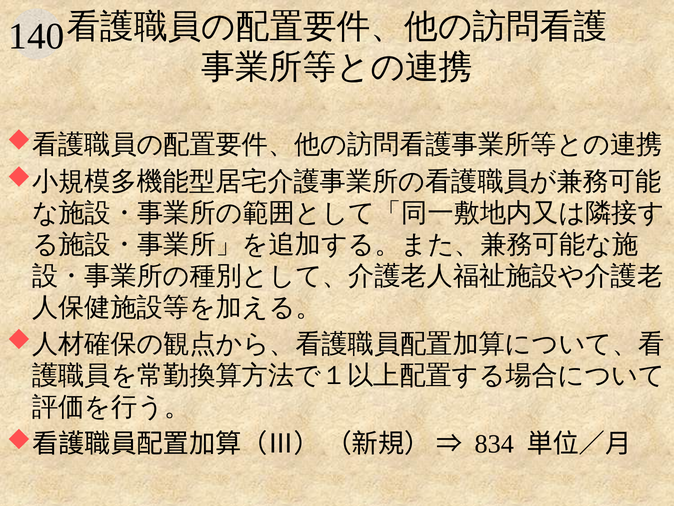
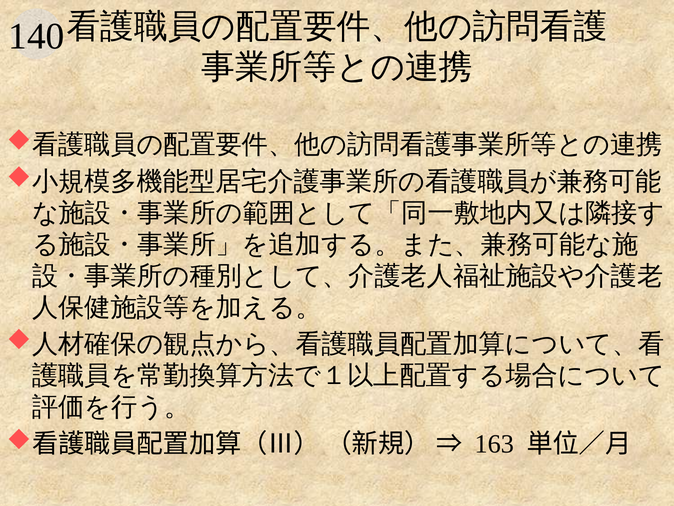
834: 834 -> 163 (494, 444)
